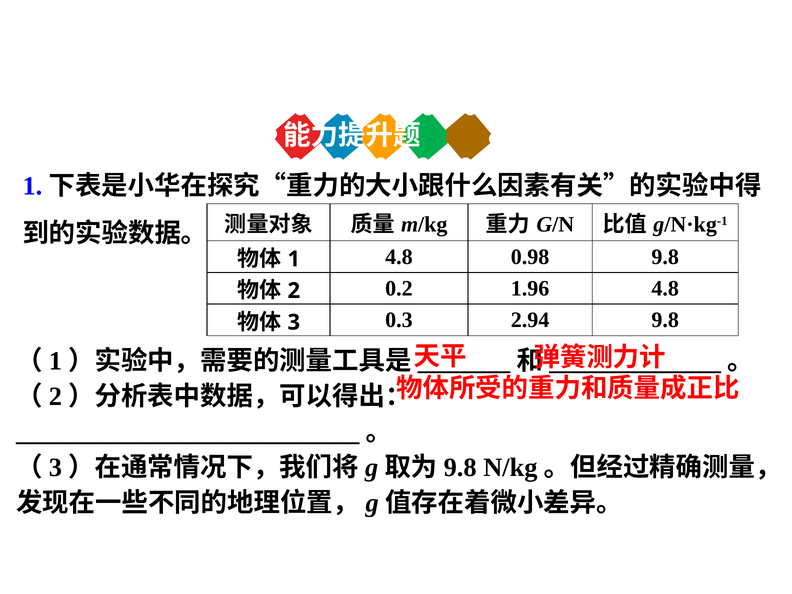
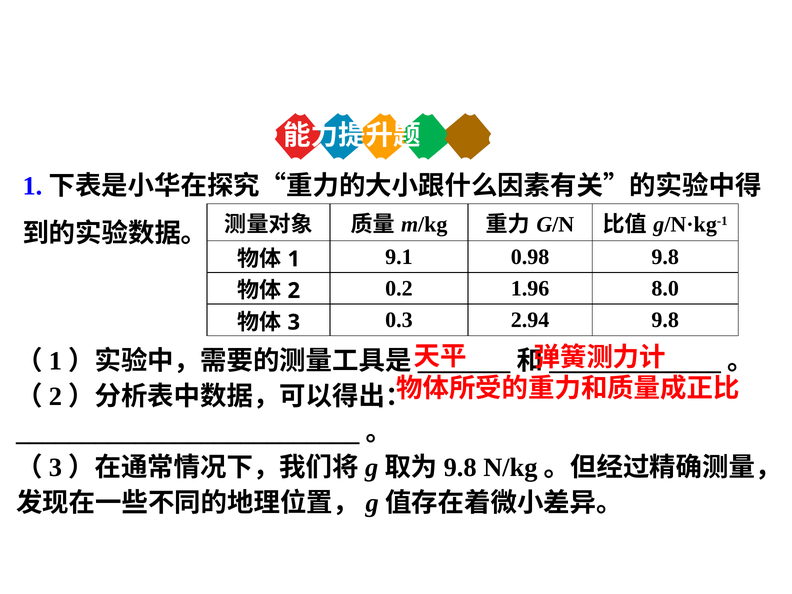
4.8: 4.8 -> 9.1 (399, 257)
1.96 4.8: 4.8 -> 8.0 (665, 288)
